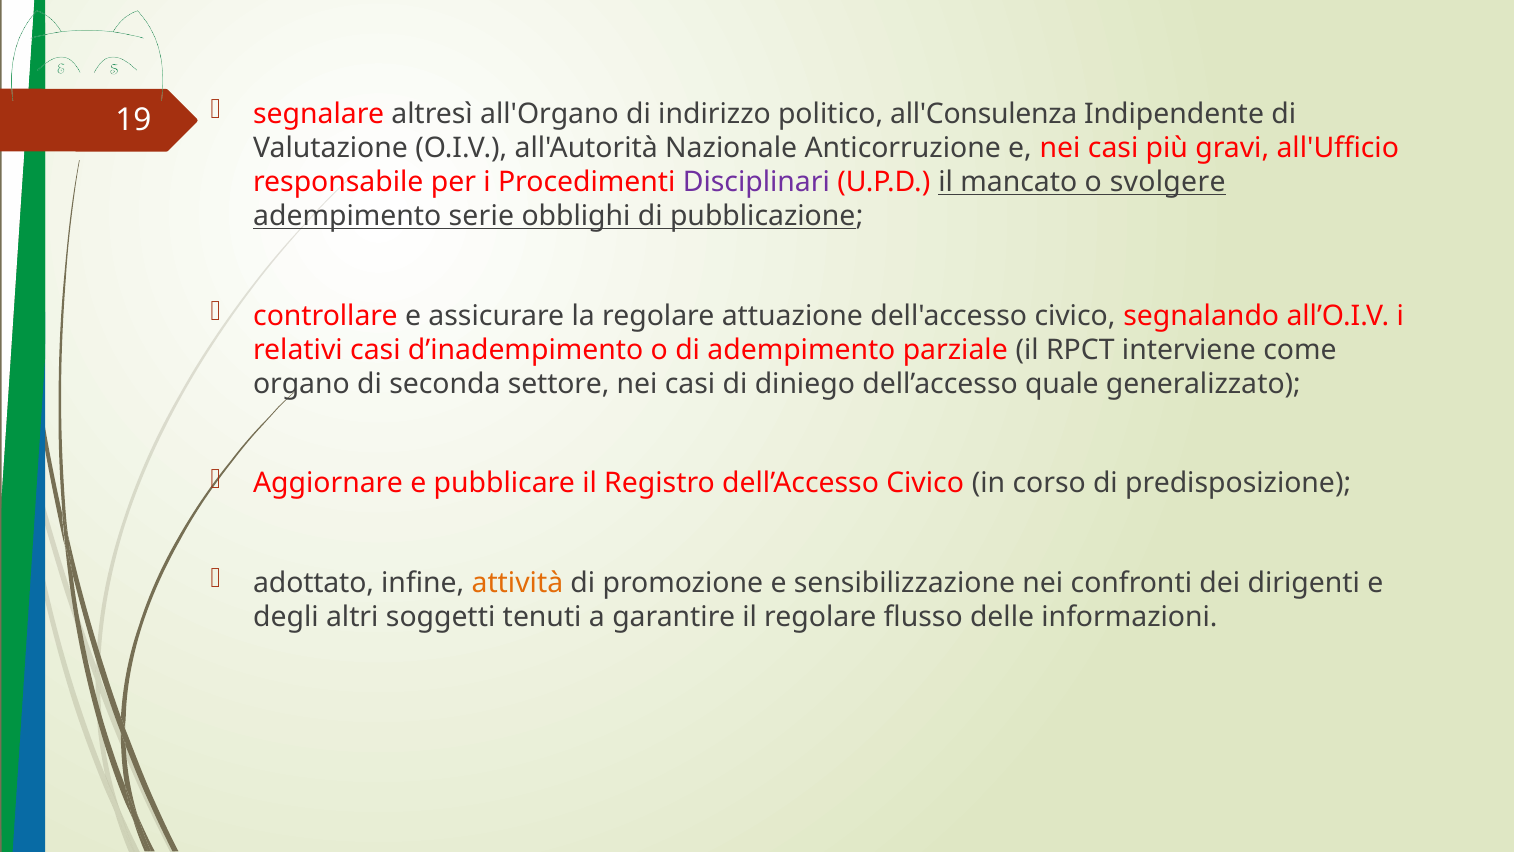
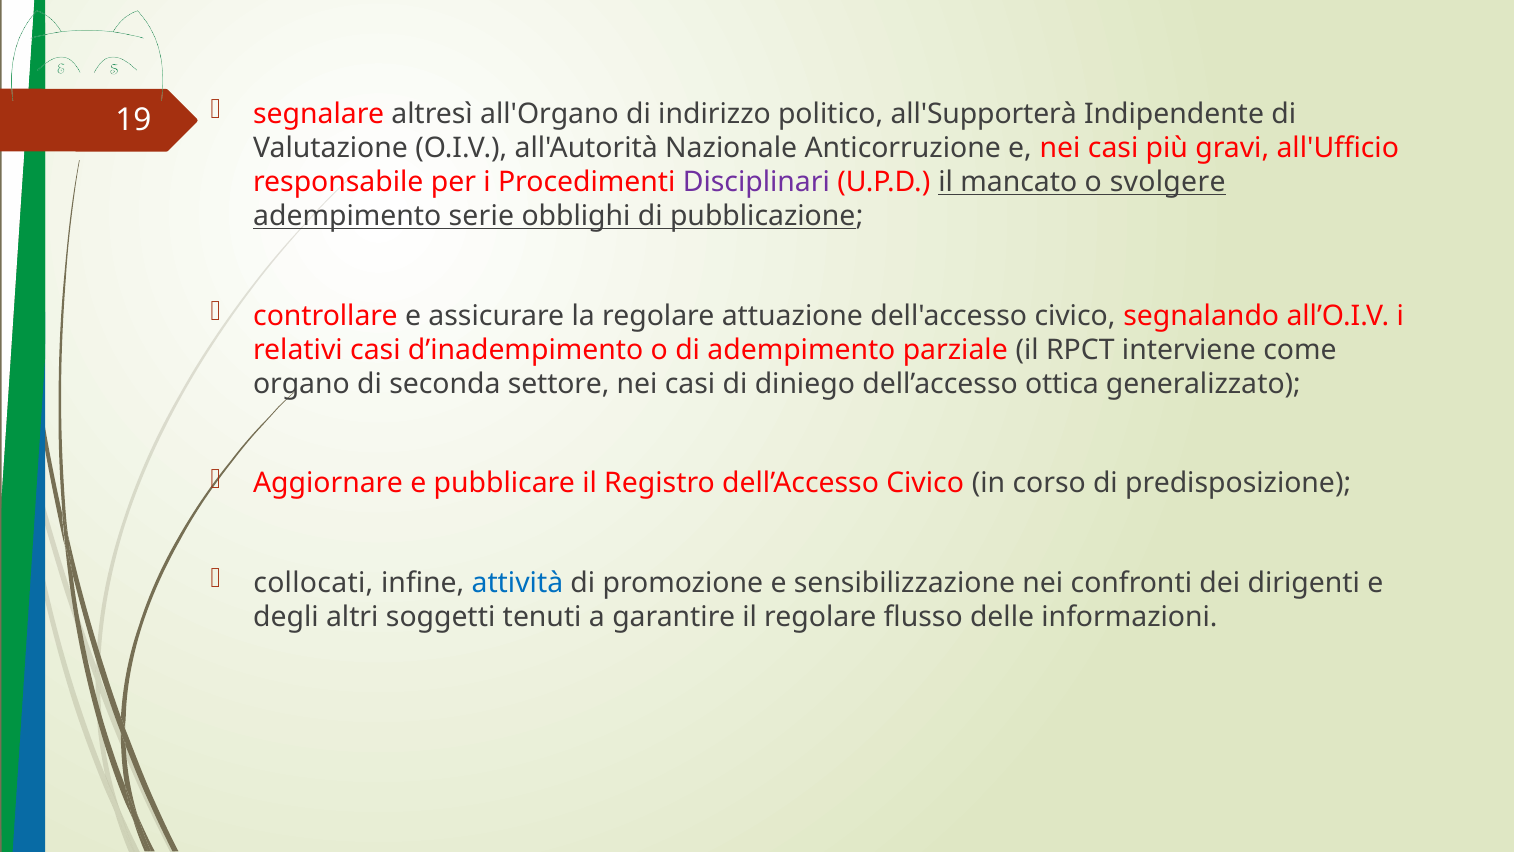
all'Consulenza: all'Consulenza -> all'Supporterà (984, 114)
quale: quale -> ottica (1062, 384)
adottato: adottato -> collocati (313, 583)
attività colour: orange -> blue (517, 583)
